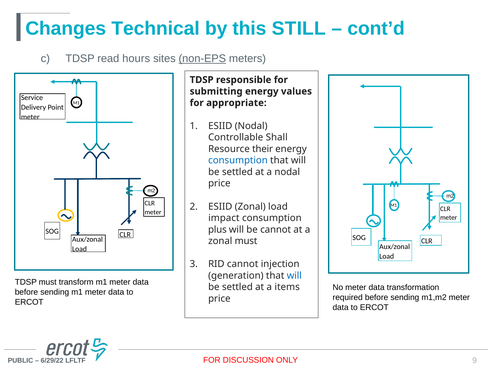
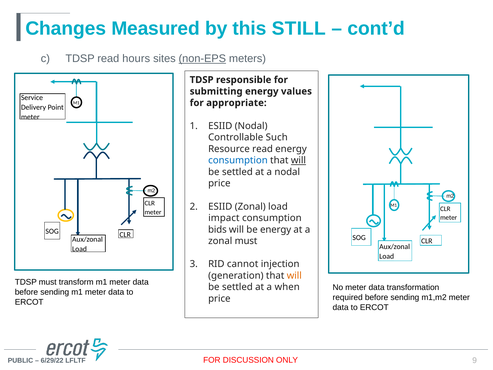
Technical: Technical -> Measured (156, 28)
Shall: Shall -> Such (277, 137)
Resource their: their -> read (263, 149)
will underline: none -> present (298, 160)
plus: plus -> bids (217, 229)
be cannot: cannot -> energy (276, 229)
will colour: blue -> orange (294, 275)
items: items -> when (287, 287)
